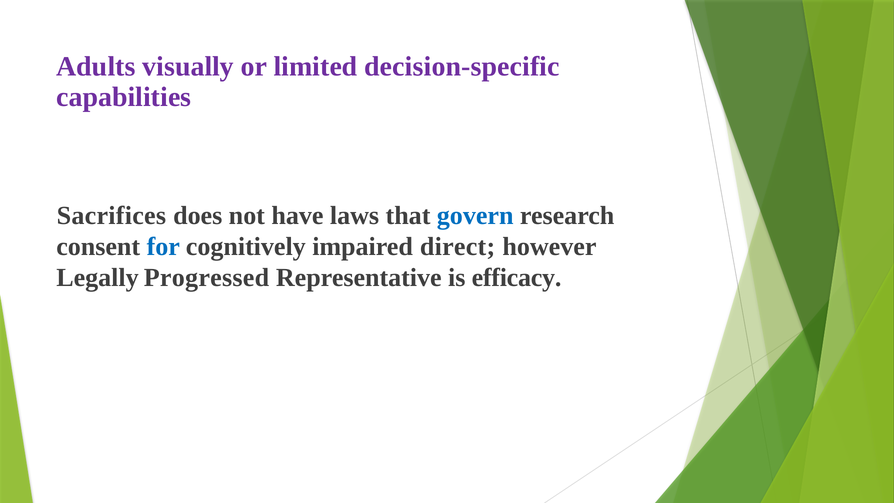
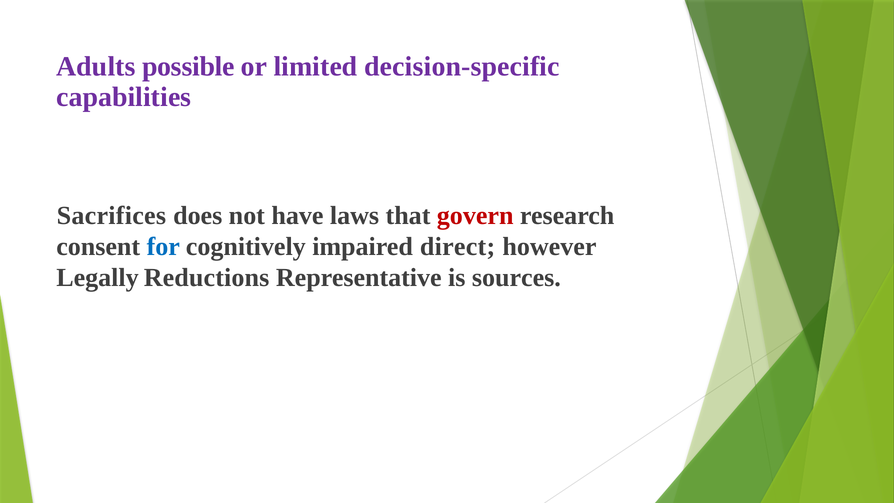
visually: visually -> possible (188, 67)
govern colour: blue -> red (475, 215)
Progressed: Progressed -> Reductions (207, 278)
efficacy: efficacy -> sources (516, 278)
